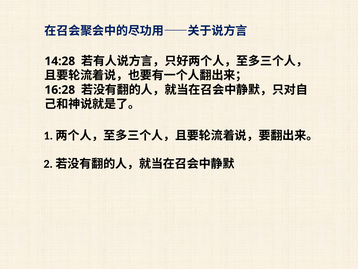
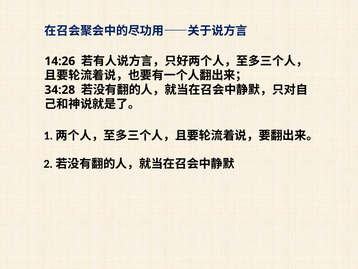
14:28: 14:28 -> 14:26 (60, 61)
16:28: 16:28 -> 34:28 (60, 90)
